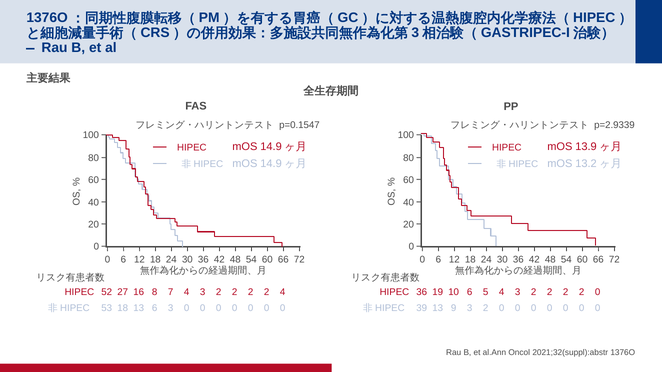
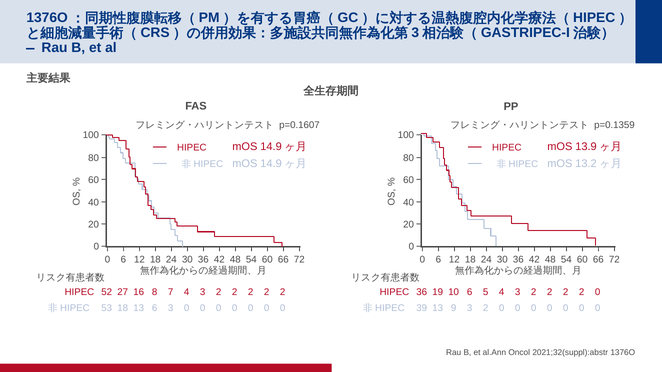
p=0.1547: p=0.1547 -> p=0.1607 (299, 125)
p=2.9339: p=2.9339 -> p=0.1359 (614, 125)
HIPEC 4: 4 -> 2 (283, 292)
